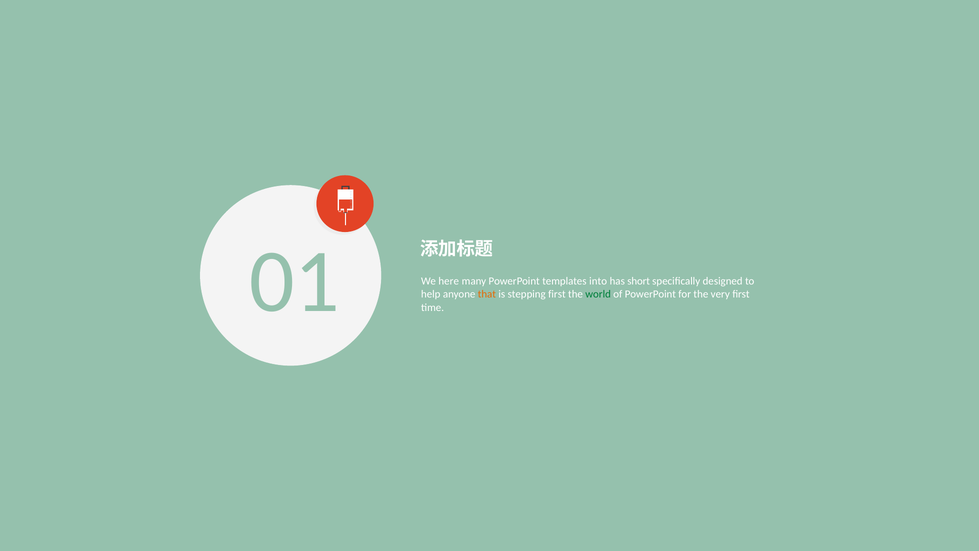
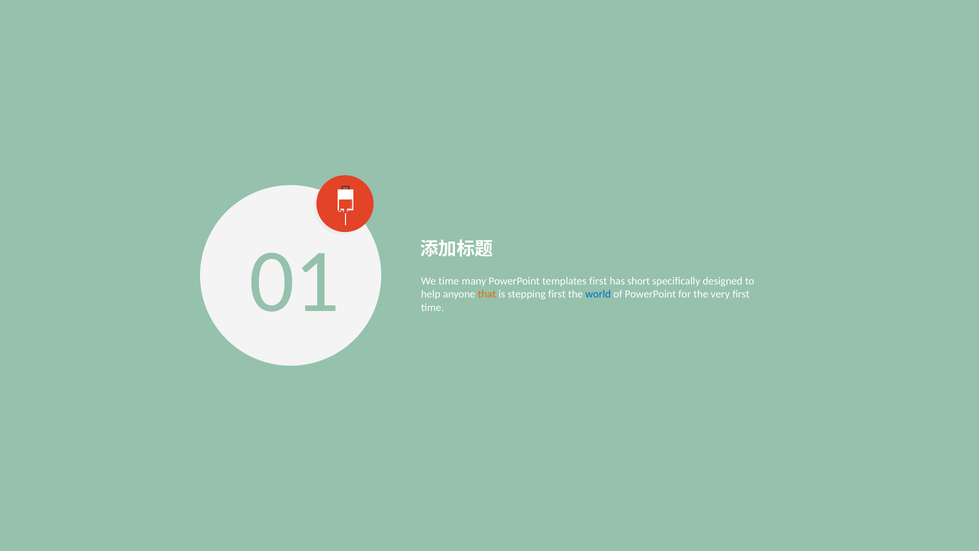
We here: here -> time (449, 281)
templates into: into -> first (598, 281)
world colour: green -> blue (598, 294)
